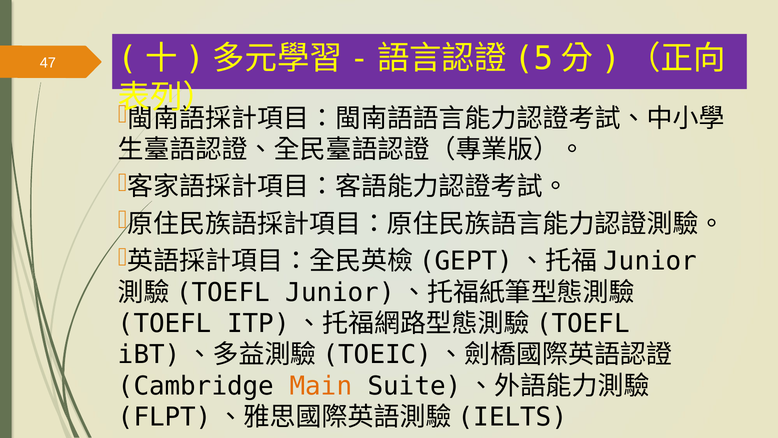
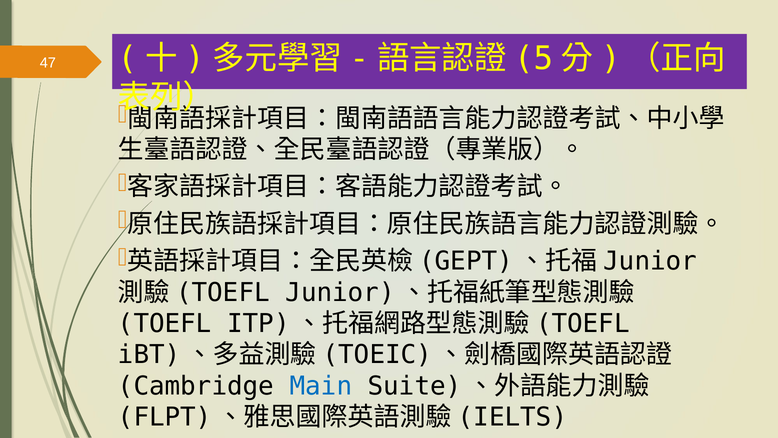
Main colour: orange -> blue (321, 386)
